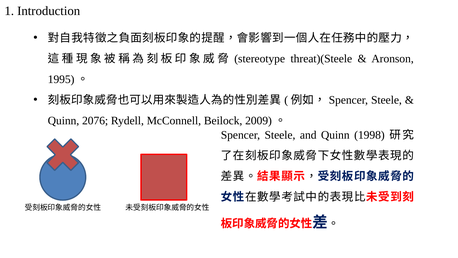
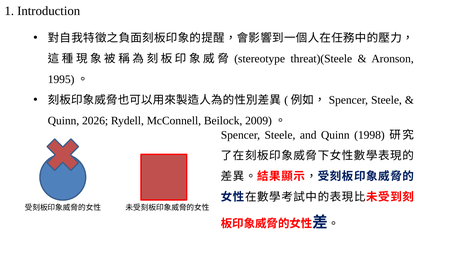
2076: 2076 -> 2026 (95, 120)
